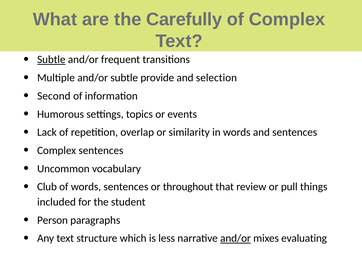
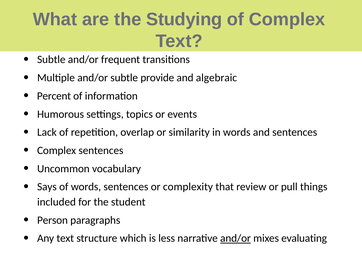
Carefully: Carefully -> Studying (184, 19)
Subtle underline: present -> none (51, 59)
selection: selection -> algebraic (216, 78)
Second: Second -> Percent (54, 96)
Club: Club -> Says (47, 186)
throughout: throughout -> complexity (188, 186)
